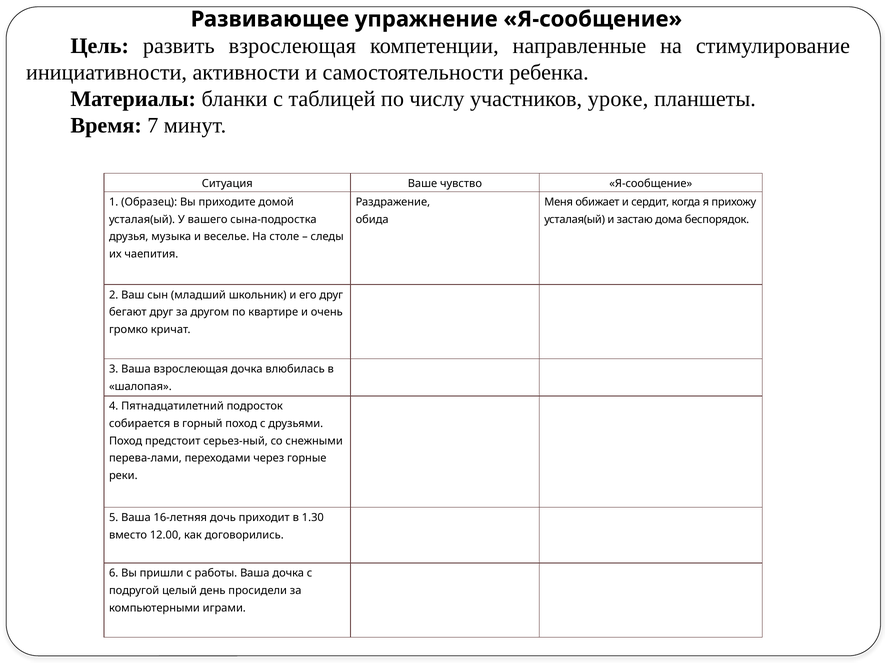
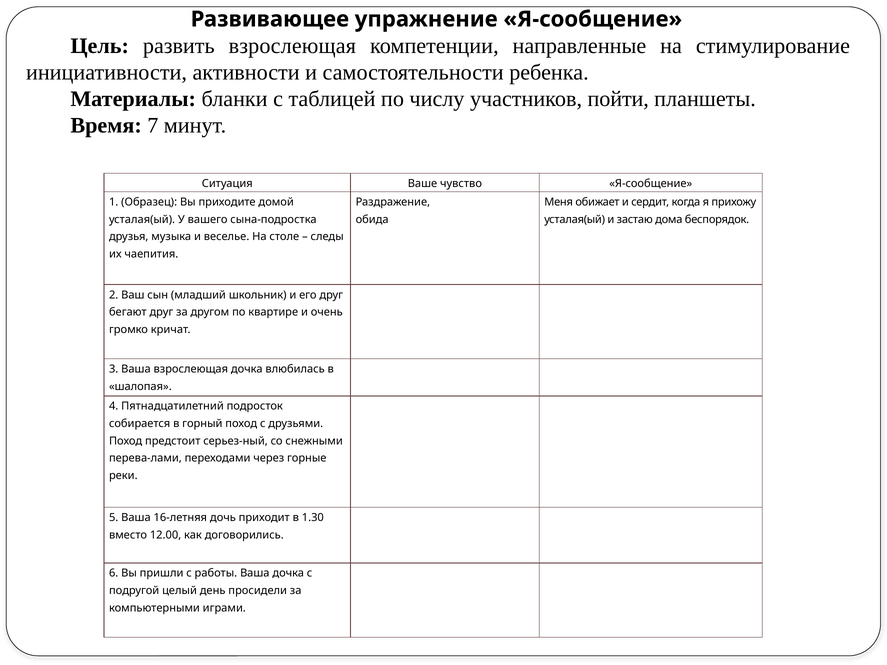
уроке: уроке -> пойти (618, 99)
